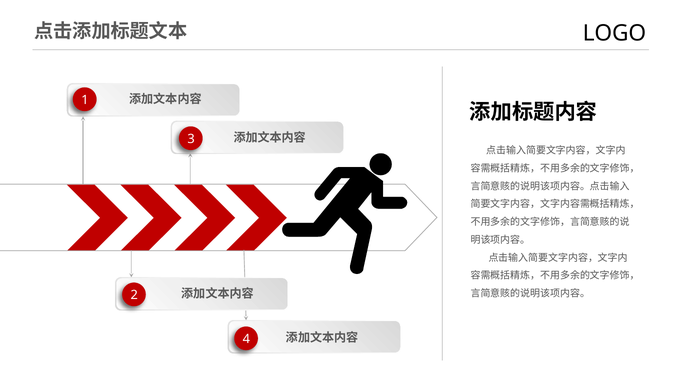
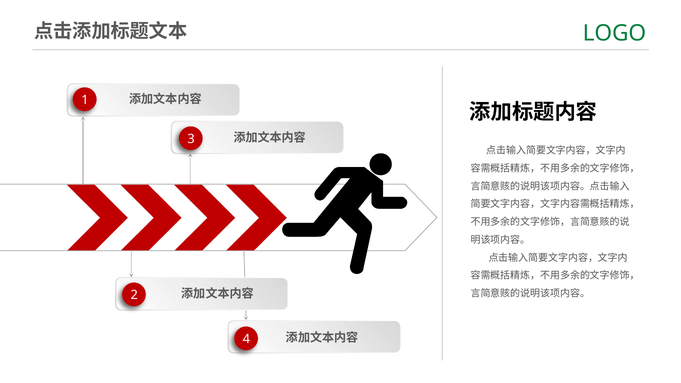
LOGO colour: black -> green (614, 33)
